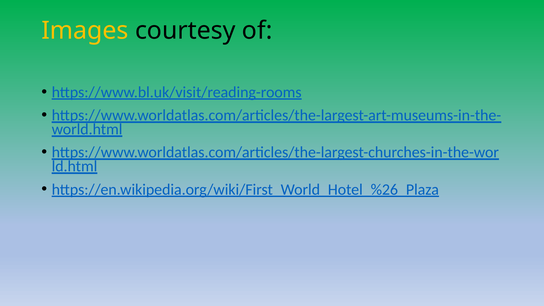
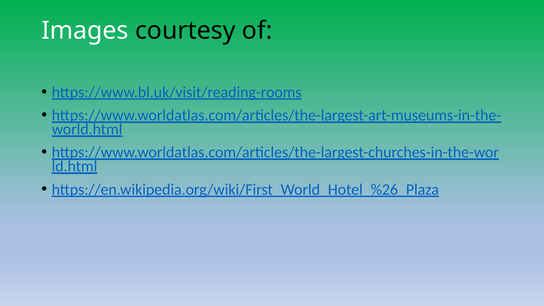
Images colour: yellow -> white (85, 31)
